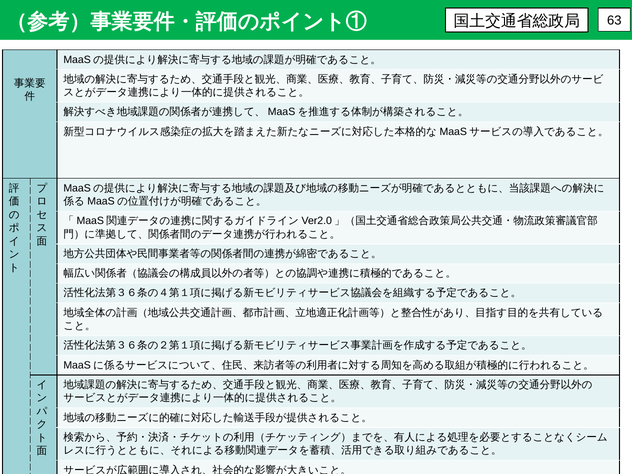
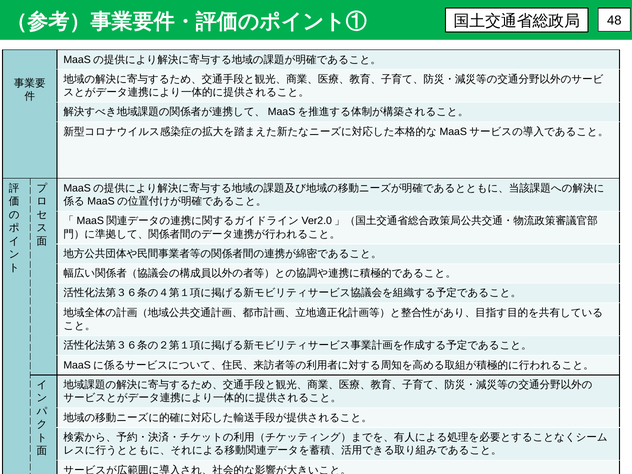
63: 63 -> 48 (614, 21)
